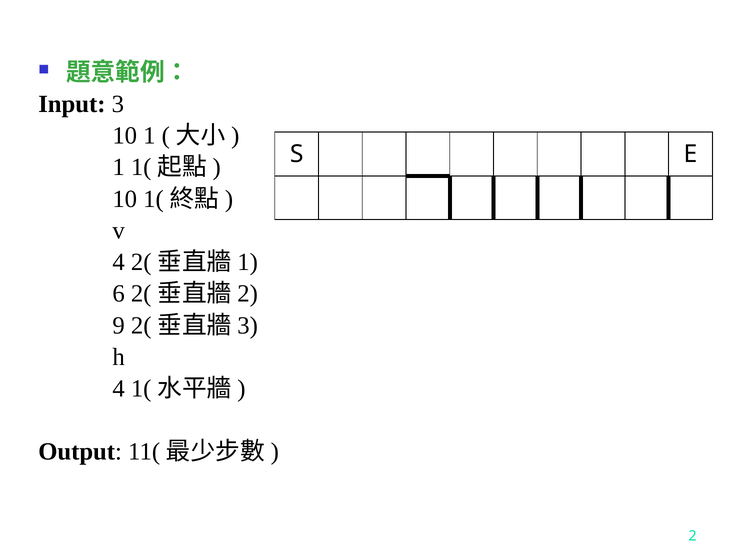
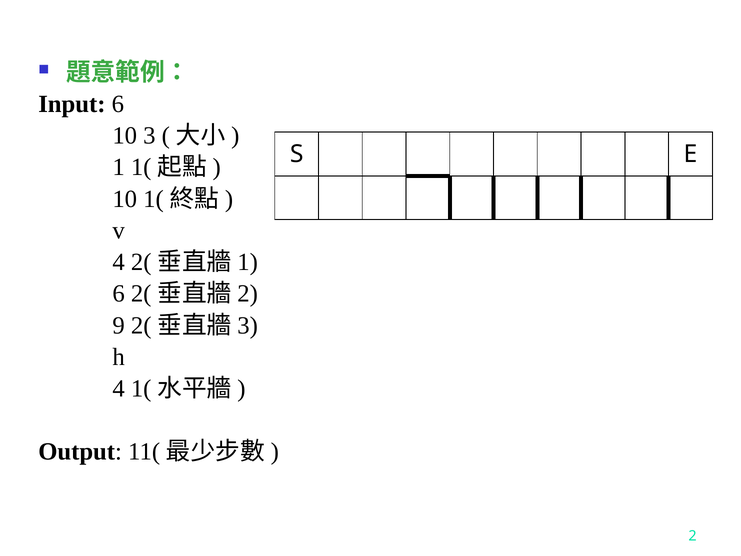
Input 3: 3 -> 6 (118, 104)
10 1: 1 -> 3 (149, 136)
